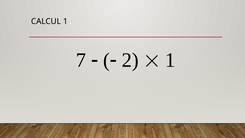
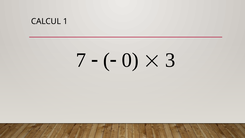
2: 2 -> 0 (130, 60)
1: 1 -> 3 (170, 60)
